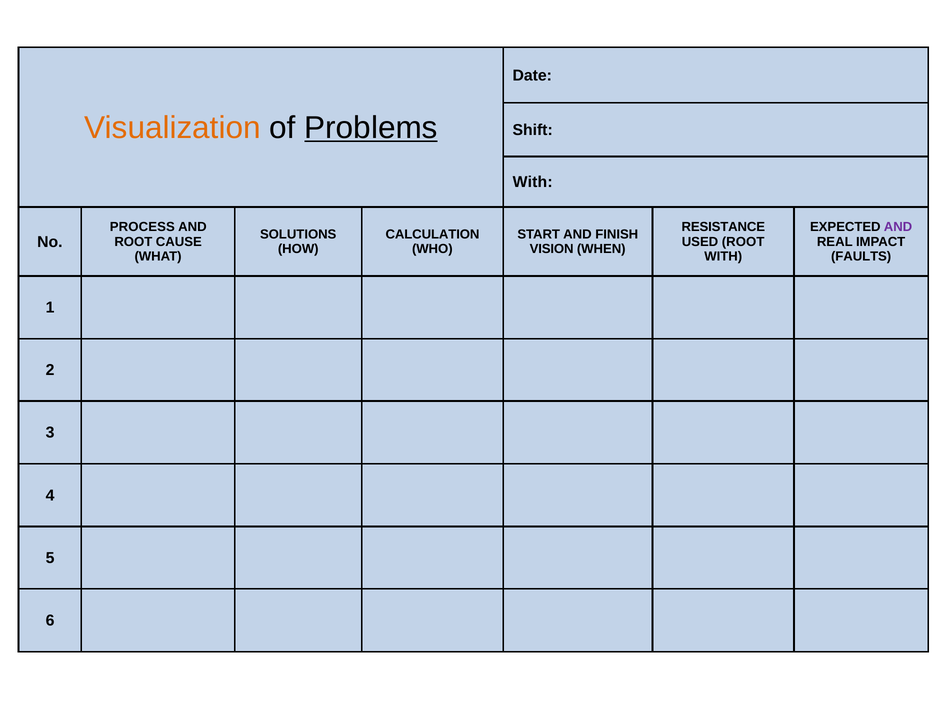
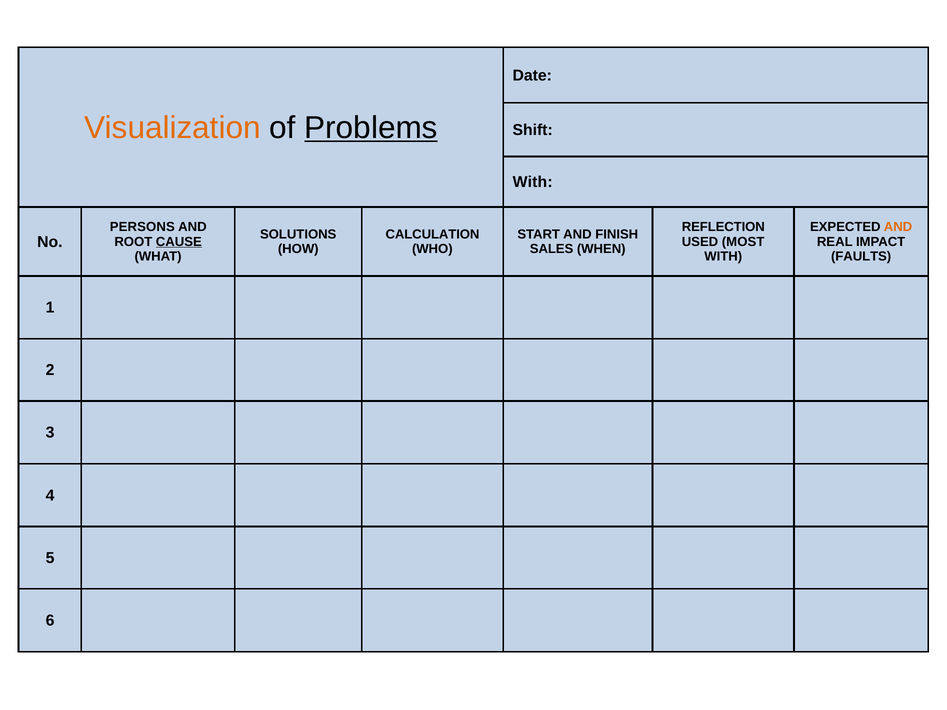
PROCESS: PROCESS -> PERSONS (142, 227)
RESISTANCE: RESISTANCE -> REFLECTION (723, 227)
AND colour: purple -> orange (898, 227)
CAUSE underline: none -> present (179, 242)
USED ROOT: ROOT -> MOST (743, 242)
VISION: VISION -> SALES (552, 249)
